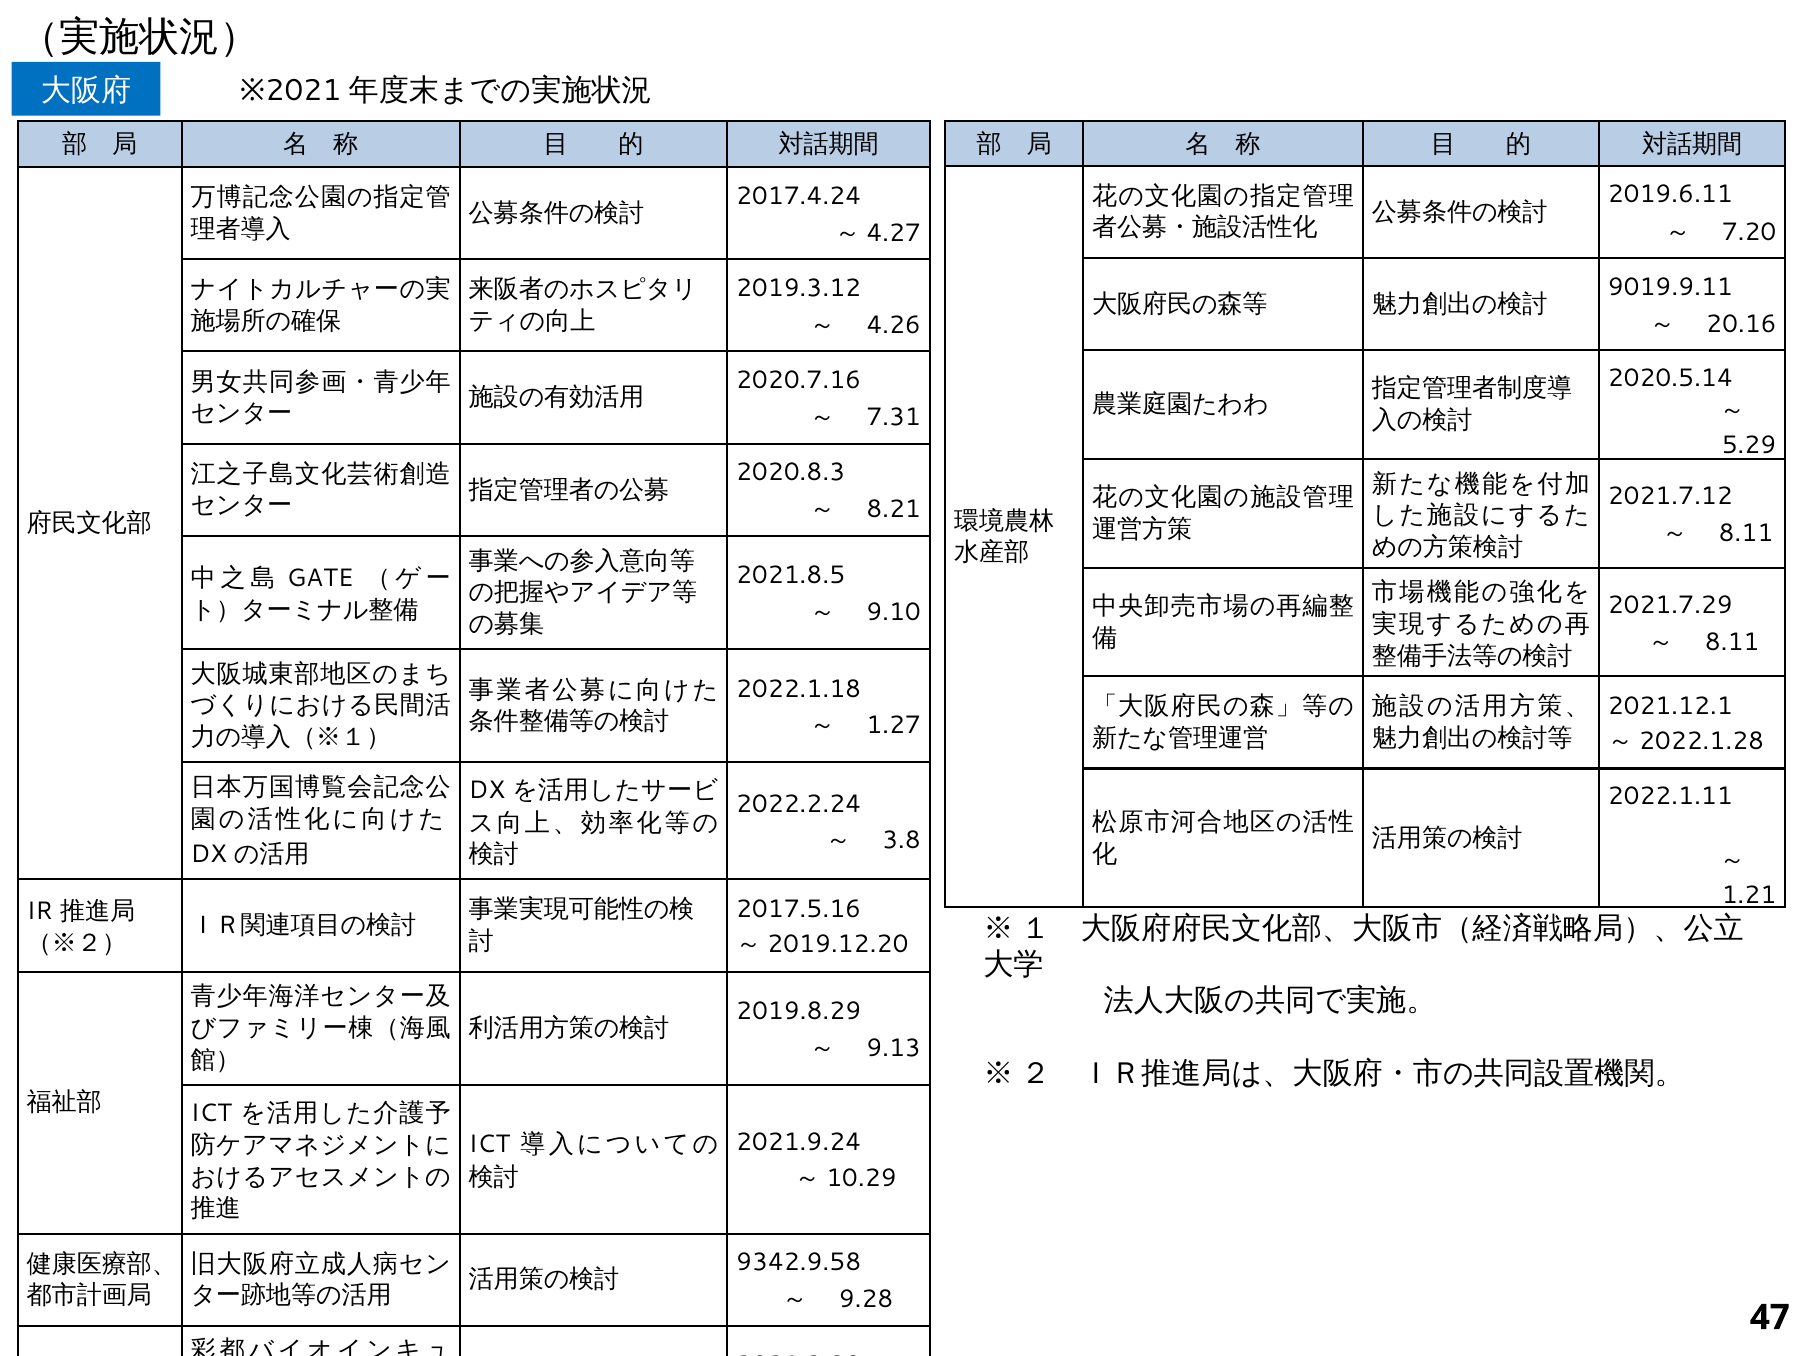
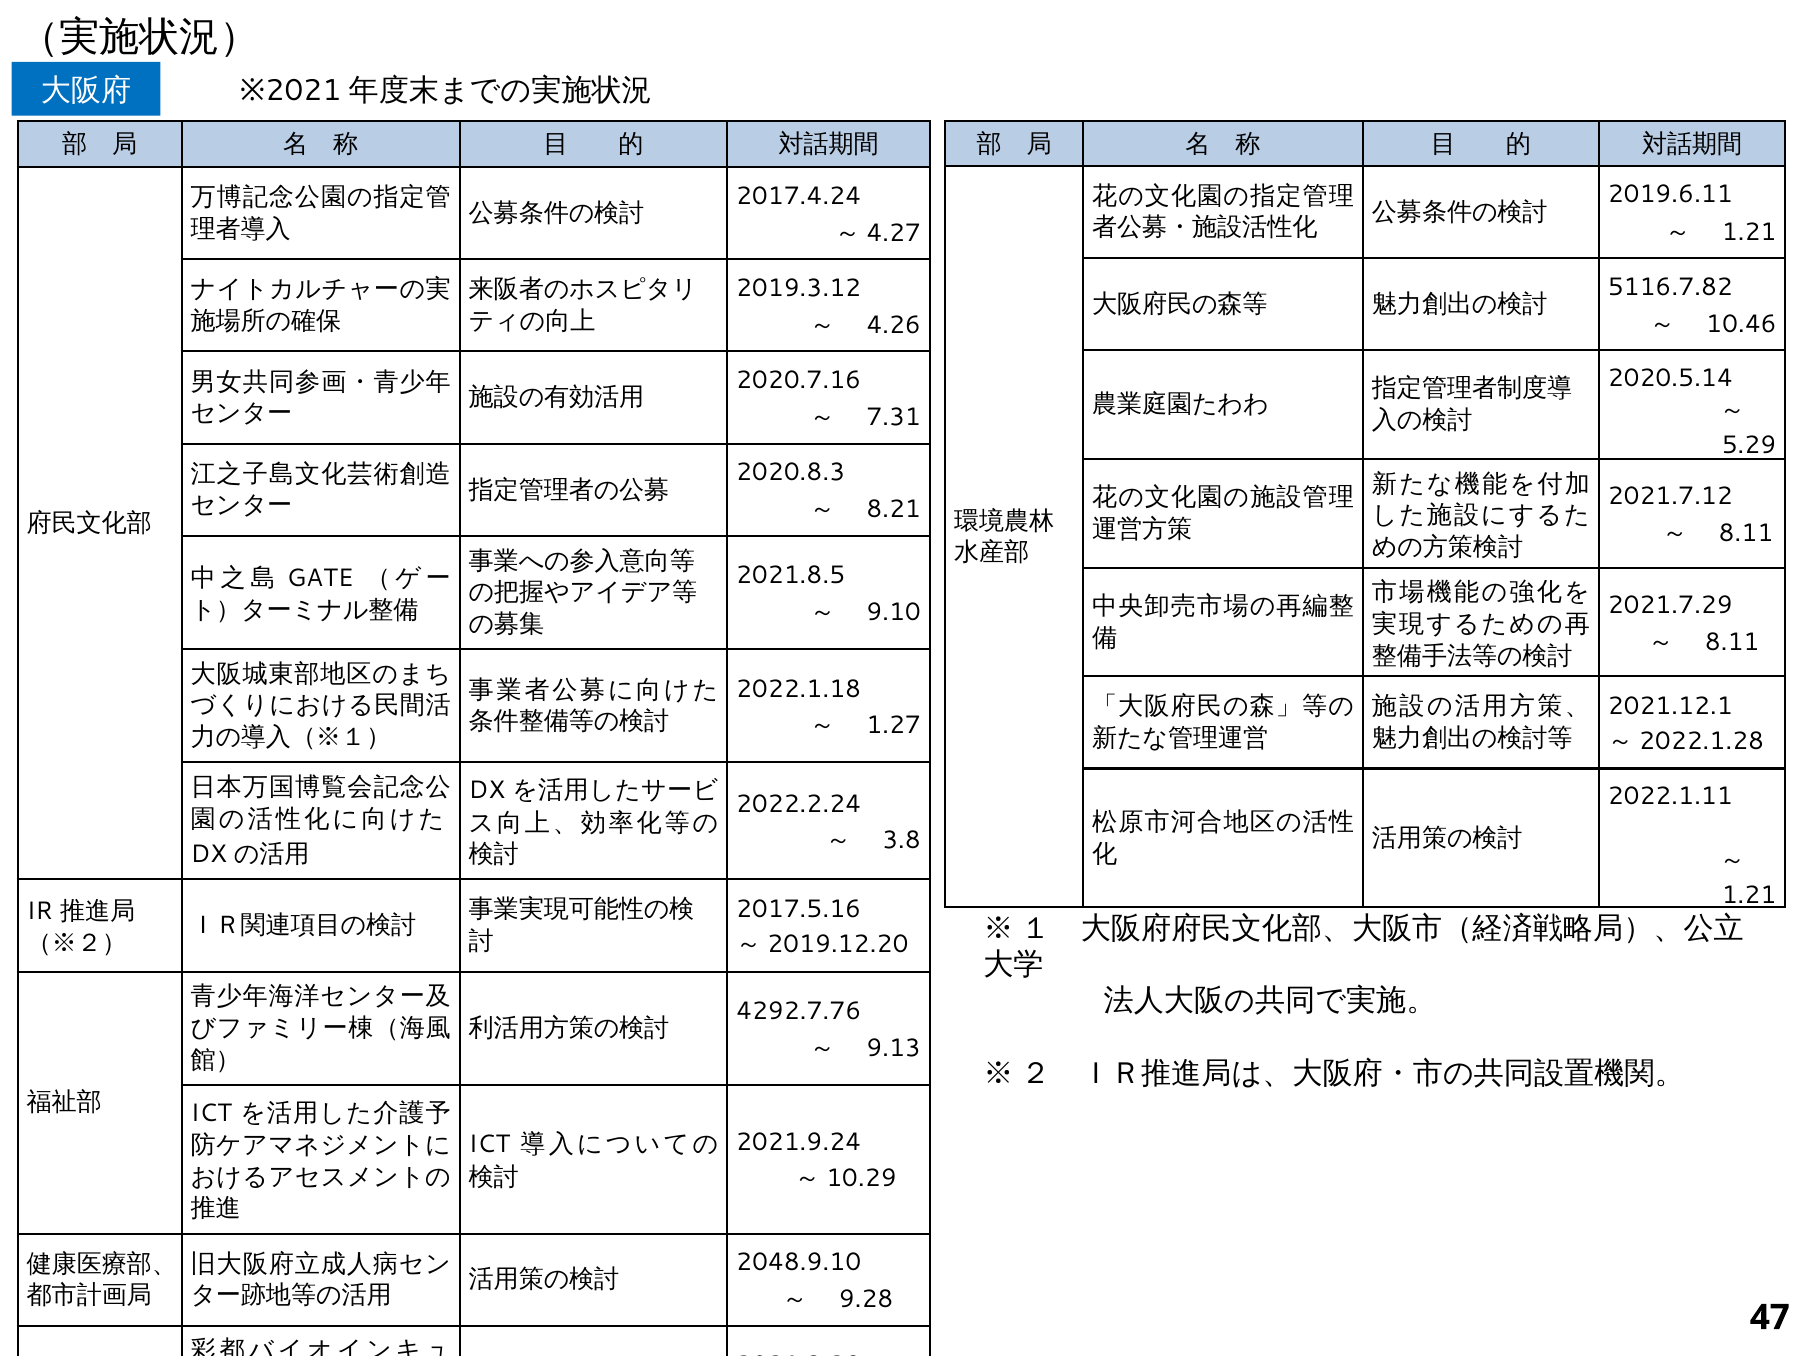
7.20: 7.20 -> 1.21 (1749, 232)
9019.9.11: 9019.9.11 -> 5116.7.82 (1670, 287)
20.16: 20.16 -> 10.46 (1741, 324)
2019.8.29: 2019.8.29 -> 4292.7.76 (799, 1011)
9342.9.58: 9342.9.58 -> 2048.9.10 (799, 1263)
